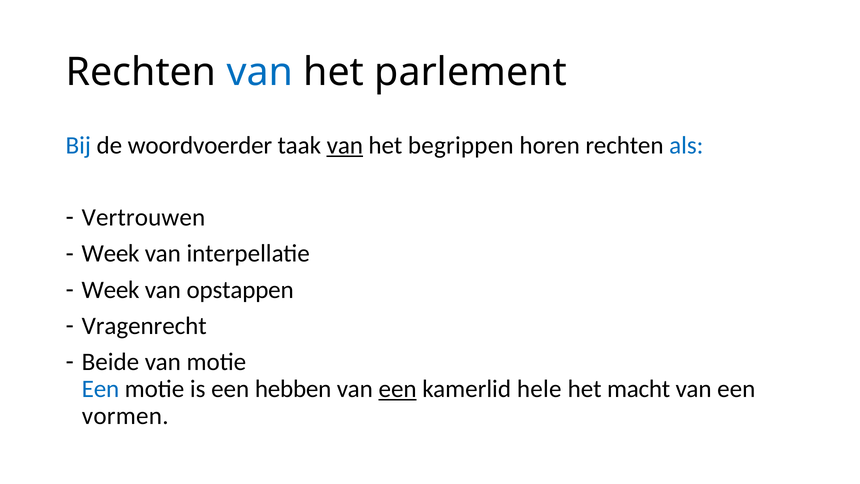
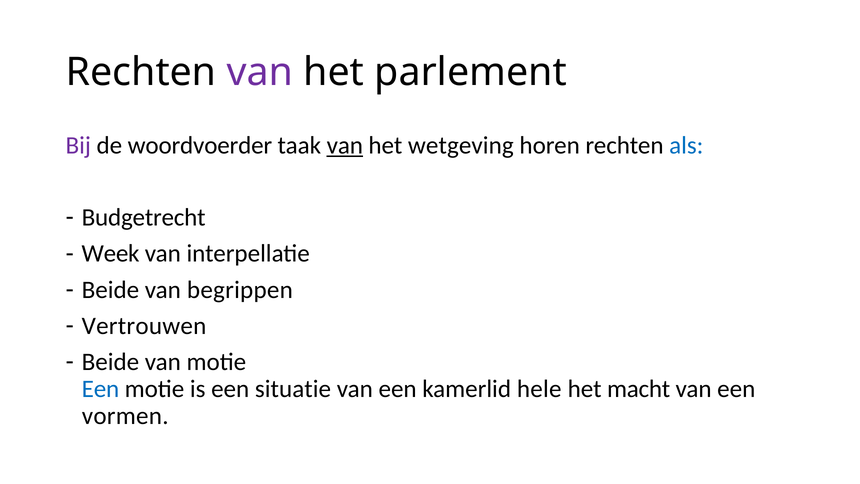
van colour: blue -> purple (260, 72)
Bij colour: blue -> purple (78, 145)
begrippen: begrippen -> wetgeving (461, 145)
Vertrouwen: Vertrouwen -> Budgetrecht (144, 218)
Week: Week -> Beide (110, 290)
opstappen: opstappen -> begrippen (240, 290)
Vragenrecht: Vragenrecht -> Vertrouwen (144, 326)
hebben: hebben -> situatie (293, 389)
een underline: present -> none (398, 389)
